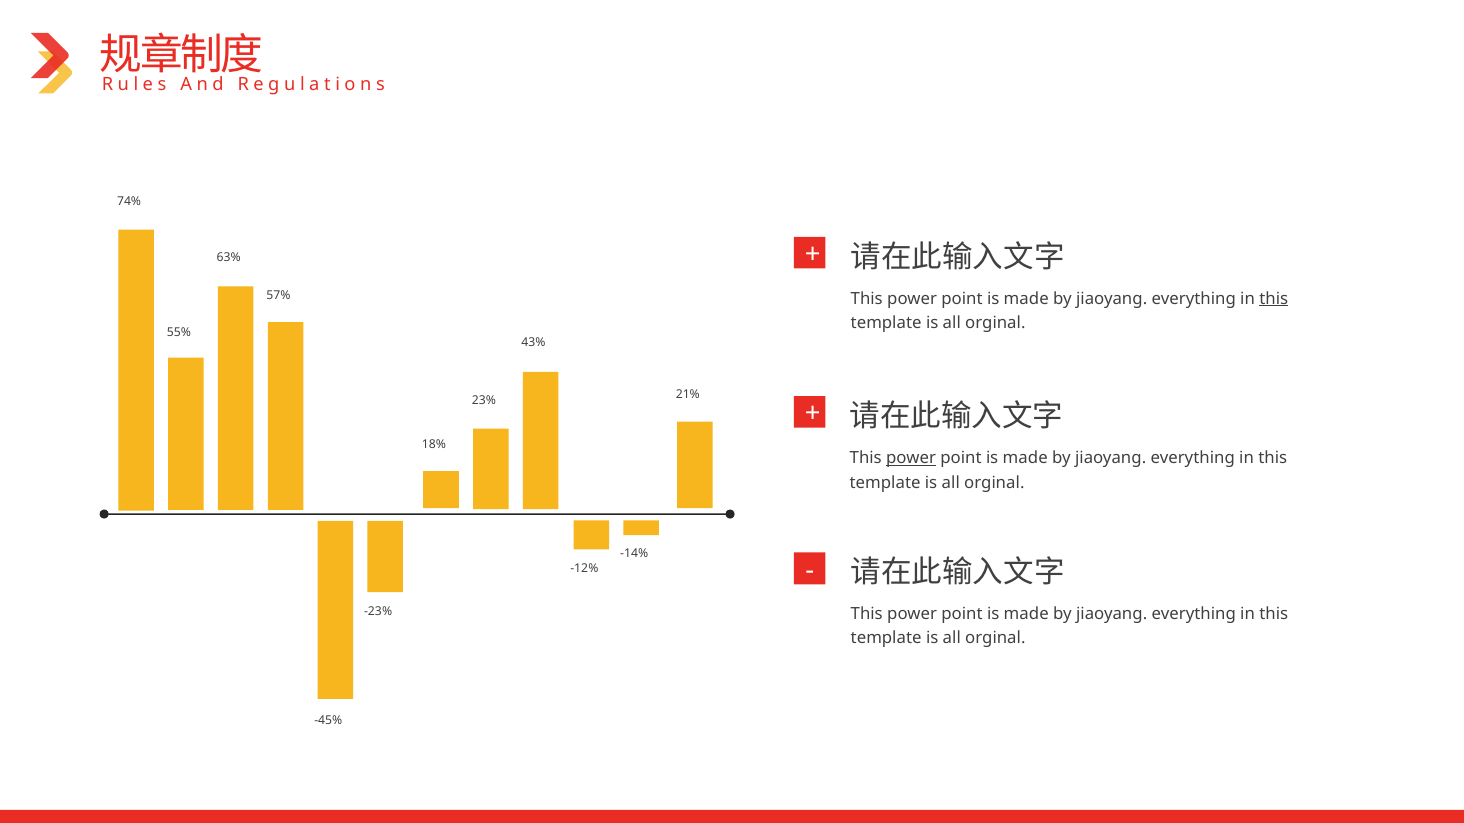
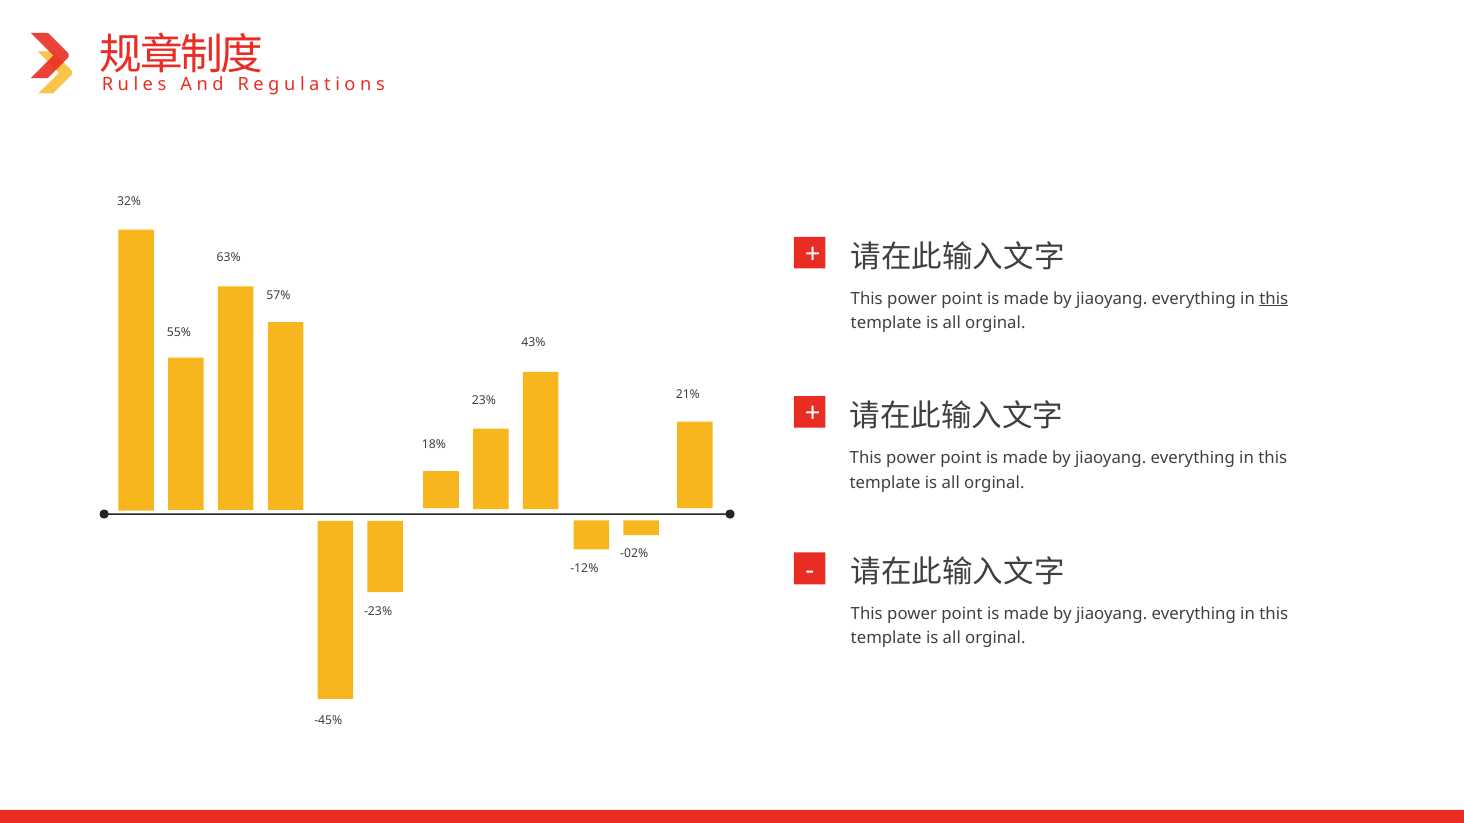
74%: 74% -> 32% (129, 201)
power underline: present -> none (911, 459)
-14%: -14% -> -02% (634, 554)
